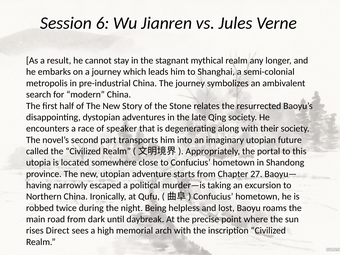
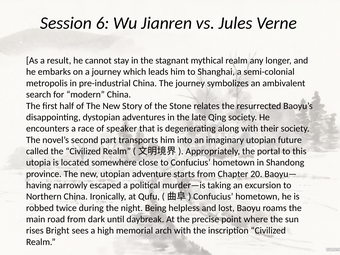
27: 27 -> 20 (256, 174)
Direct: Direct -> Bright (58, 231)
